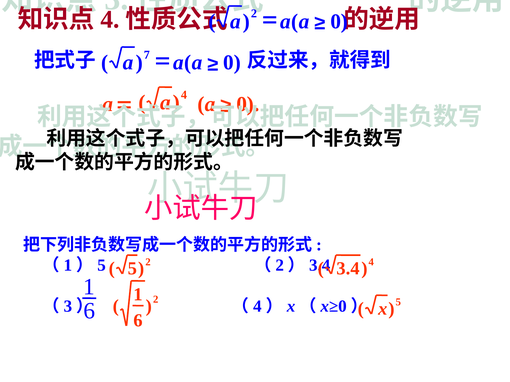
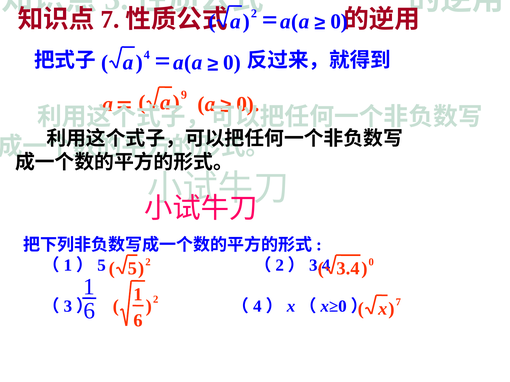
4: 4 -> 7 (110, 20)
7: 7 -> 4 (147, 55)
4: 4 -> 9 (184, 95)
4: 4 -> 0 (371, 262)
5: 5 -> 7 (398, 302)
